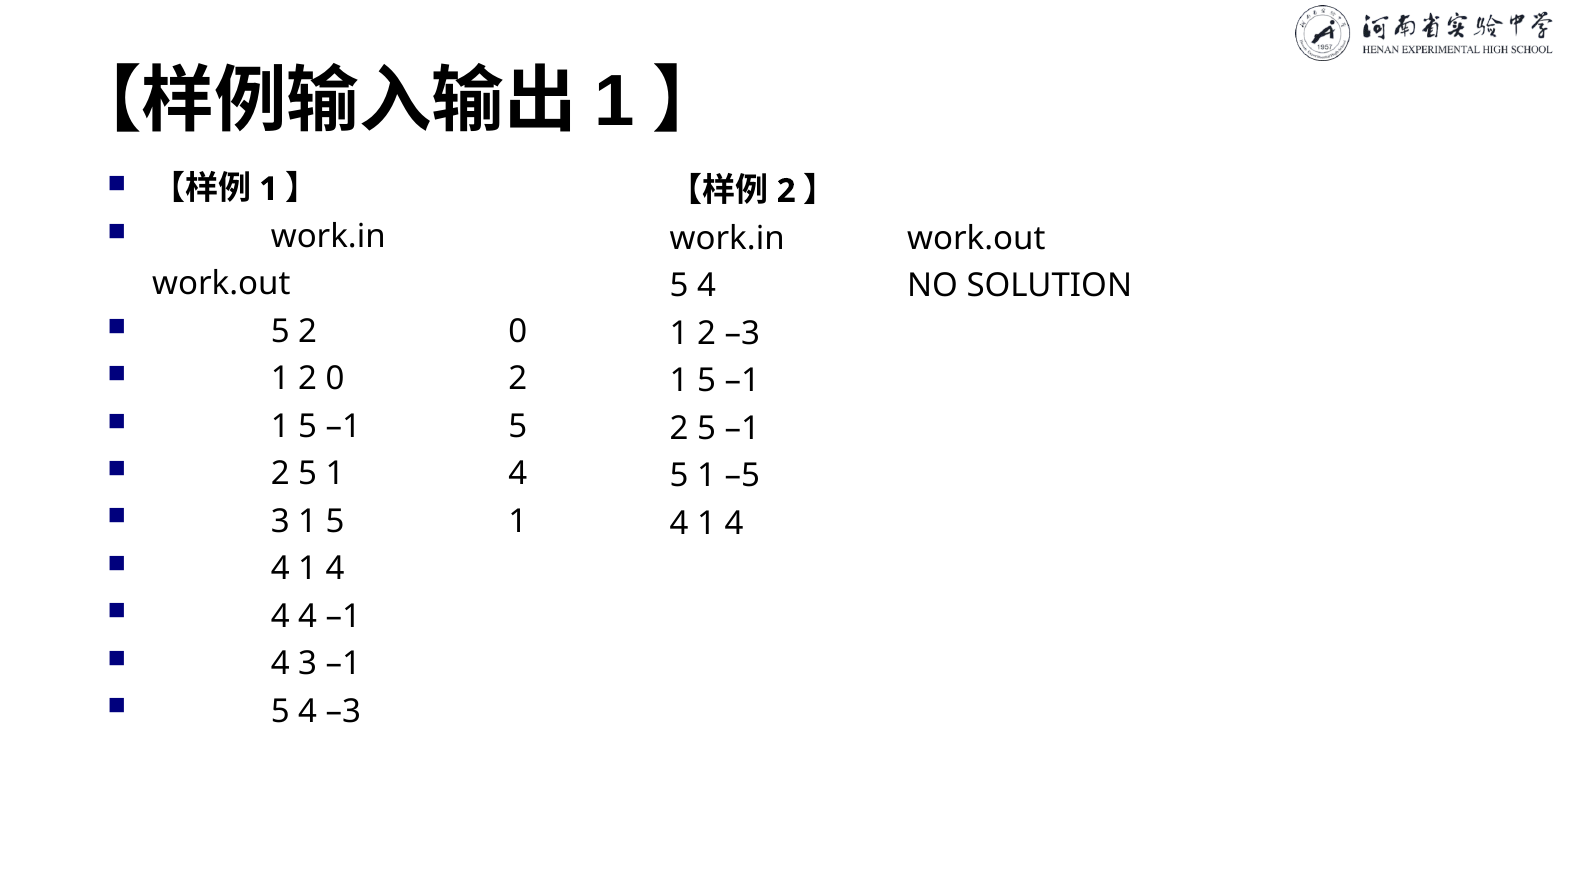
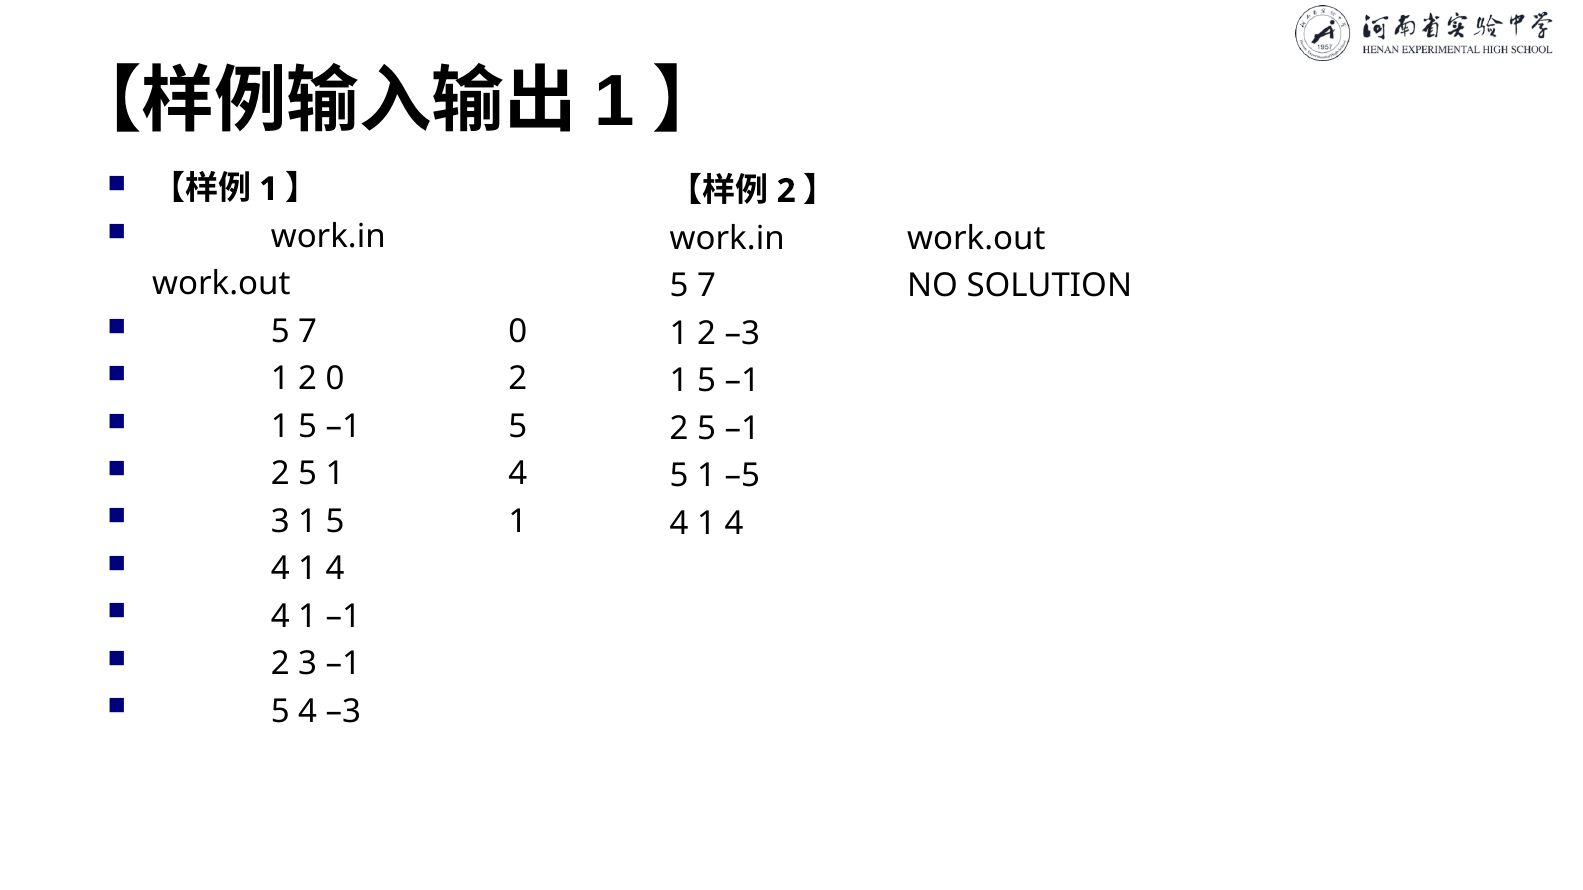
4: 4 -> 7 (706, 286)
2: 2 -> 7 (308, 332)
4: 4 -> 1 (308, 617)
4: 4 -> 2 (280, 664)
